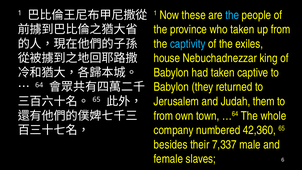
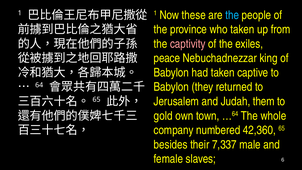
captivity colour: light blue -> pink (188, 44)
house: house -> peace (167, 58)
from: from -> gold (163, 116)
